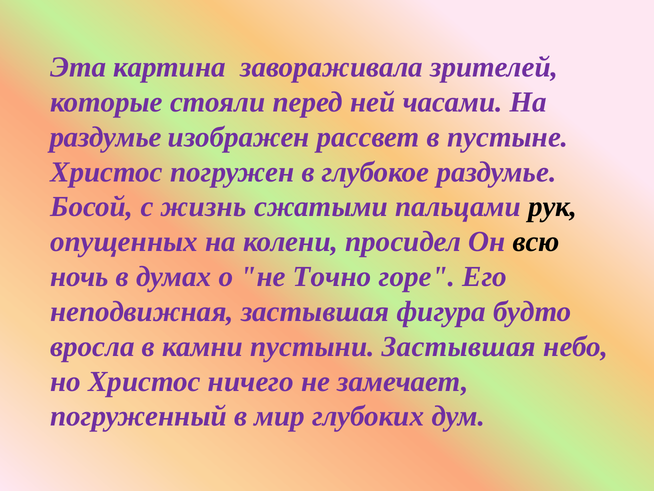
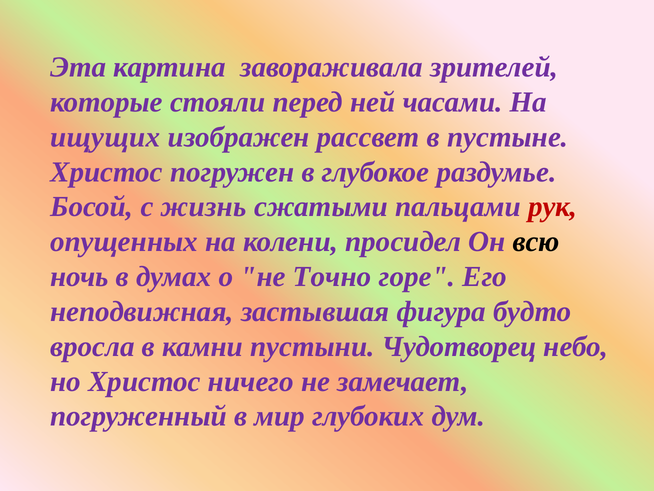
раздумье: раздумье -> ищущих (105, 137)
рук colour: black -> red (553, 207)
пустыни Застывшая: Застывшая -> Чудотворец (459, 346)
